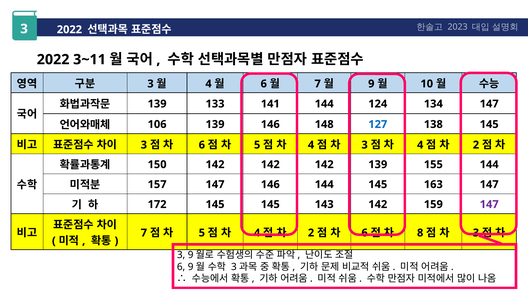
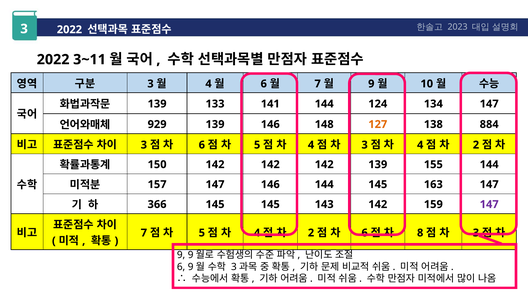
106: 106 -> 929 (157, 124)
127 colour: blue -> orange (378, 124)
138 145: 145 -> 884 (489, 124)
172: 172 -> 366 (157, 204)
3: 3 -> 9 (181, 255)
